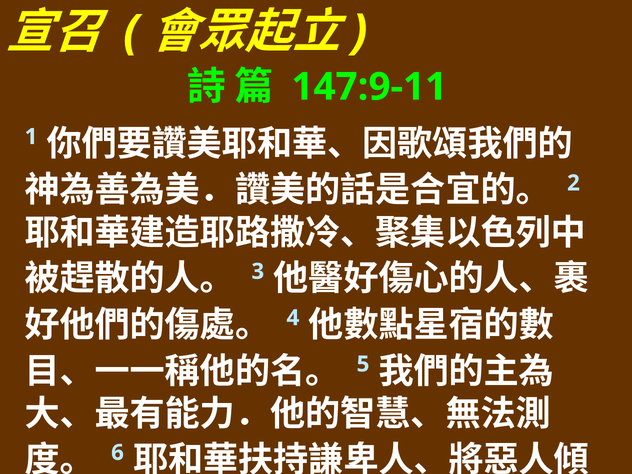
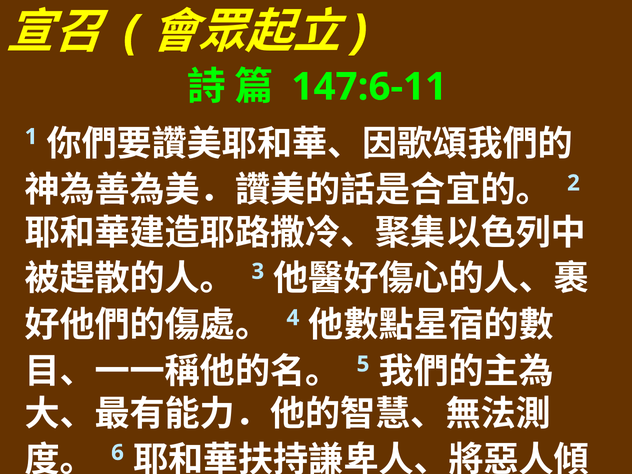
147:9-11: 147:9-11 -> 147:6-11 (369, 87)
